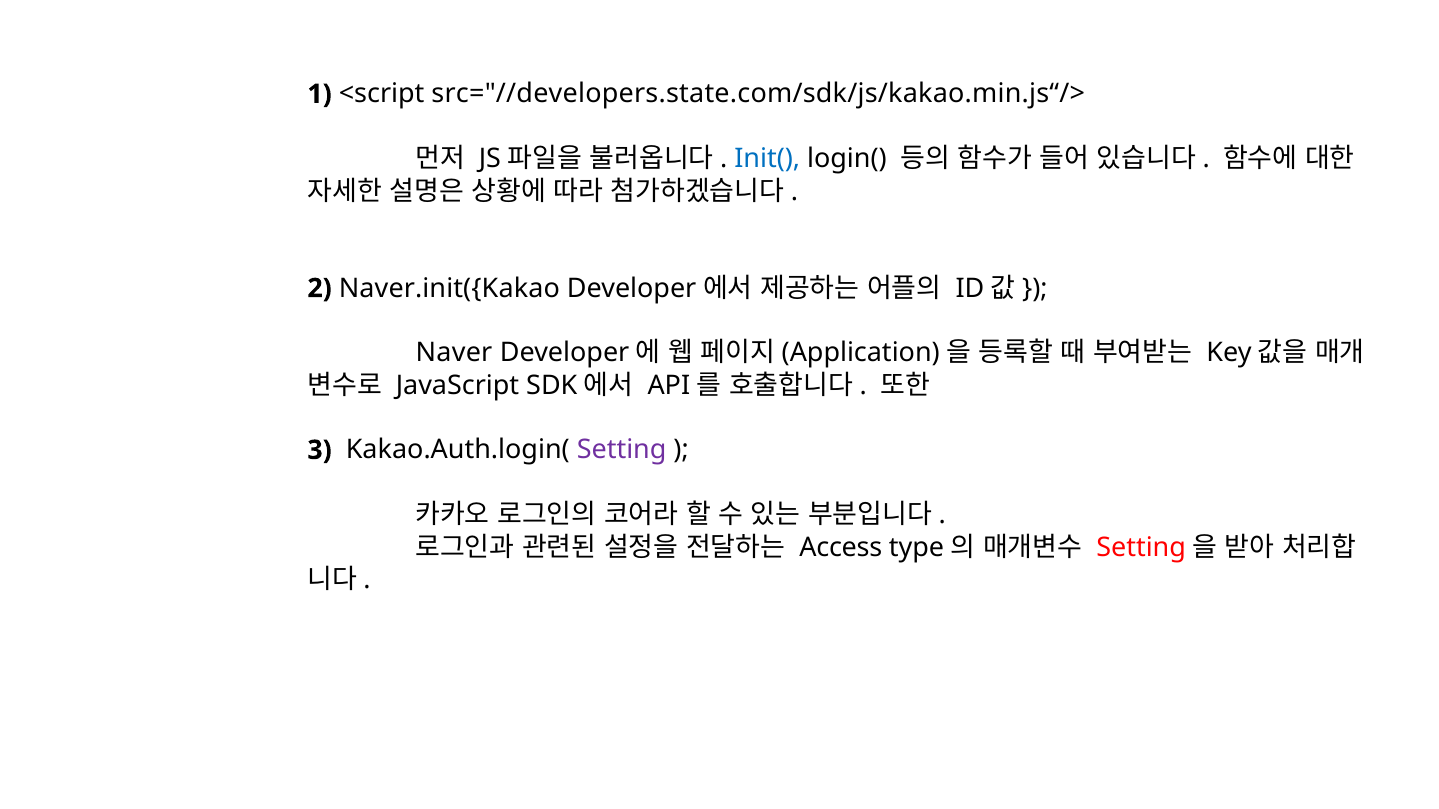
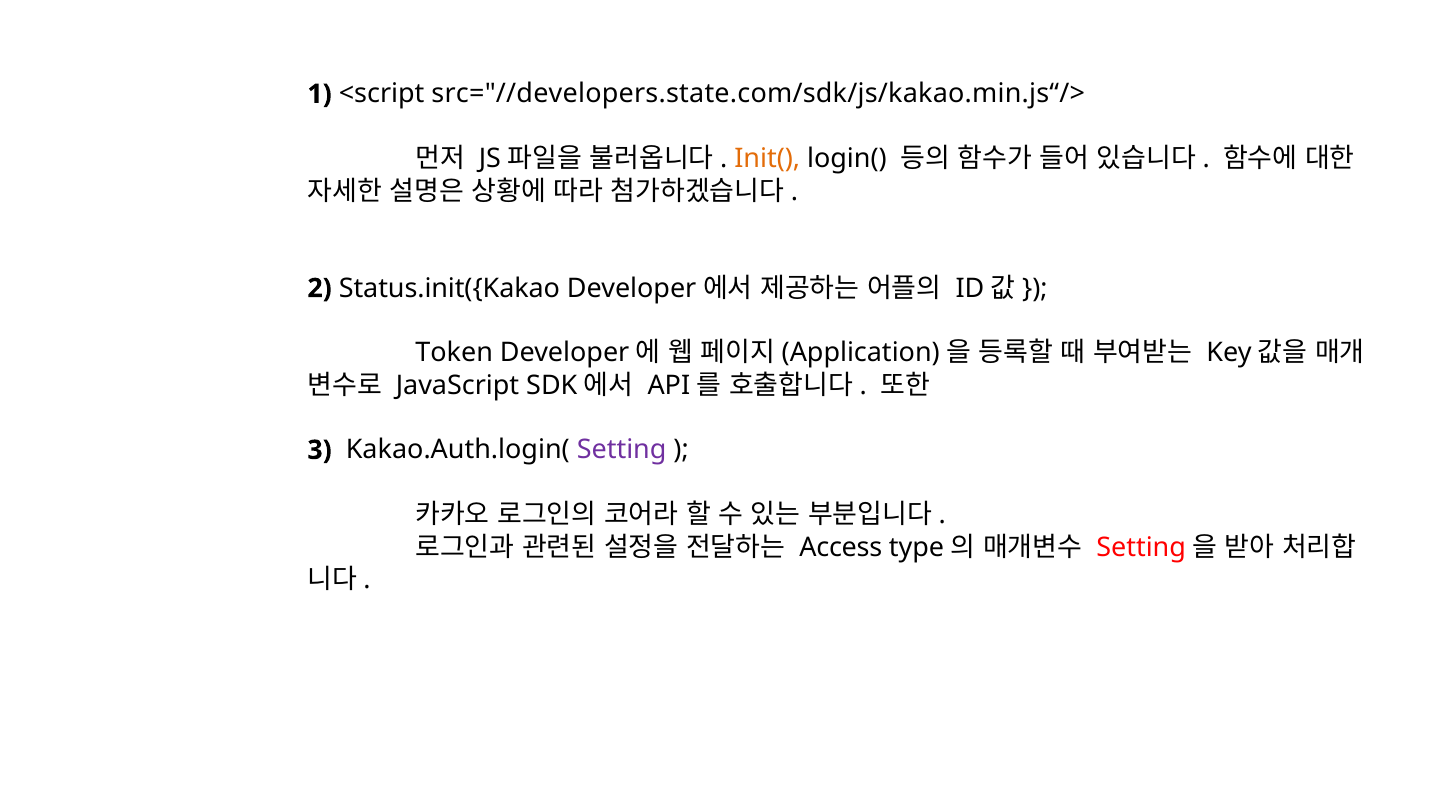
Init( colour: blue -> orange (767, 159)
Naver.init({Kakao: Naver.init({Kakao -> Status.init({Kakao (449, 288)
Naver: Naver -> Token (454, 353)
